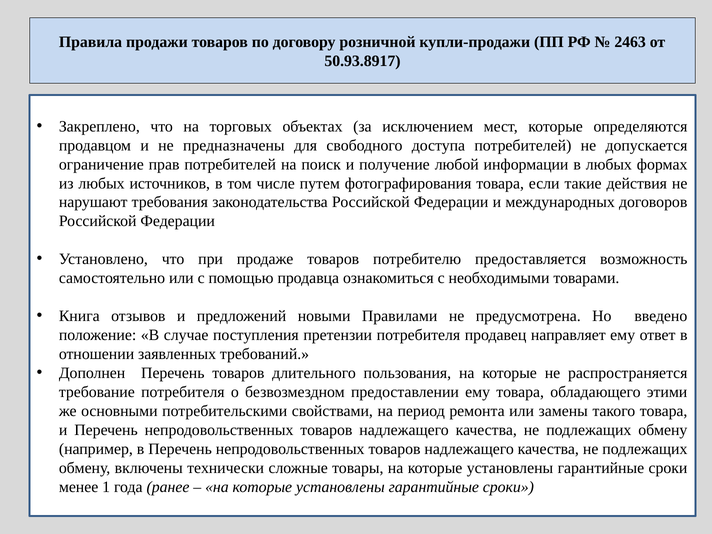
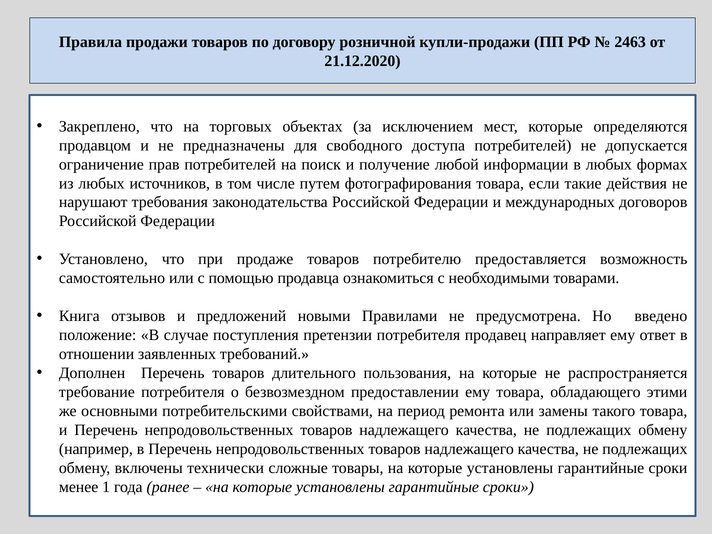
50.93.8917: 50.93.8917 -> 21.12.2020 (362, 61)
